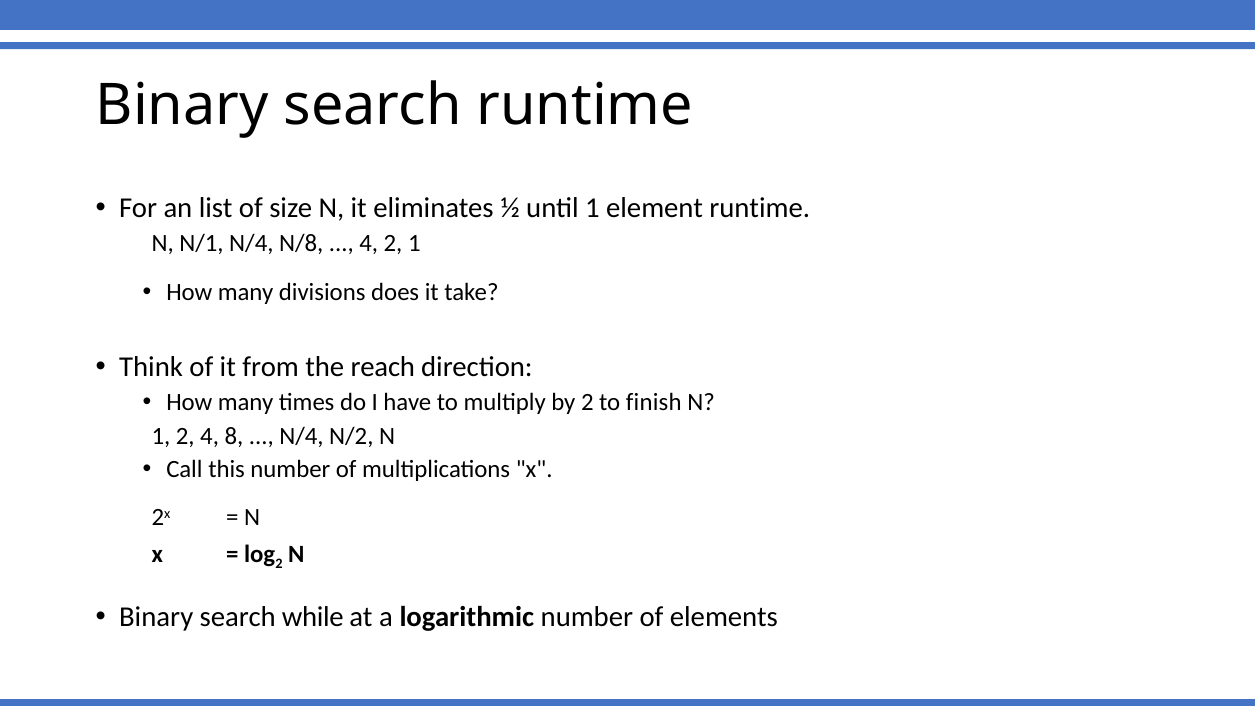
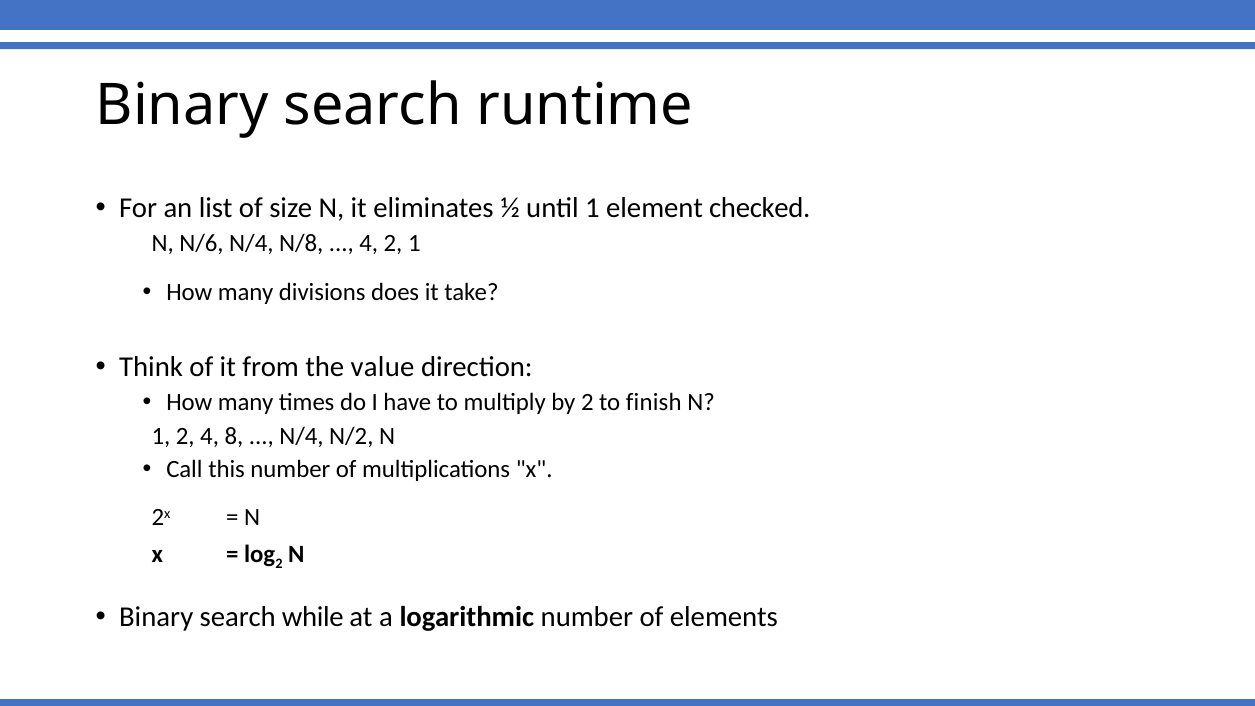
element runtime: runtime -> checked (760, 208)
N/1: N/1 -> N/6 (202, 243)
reach: reach -> value (383, 367)
